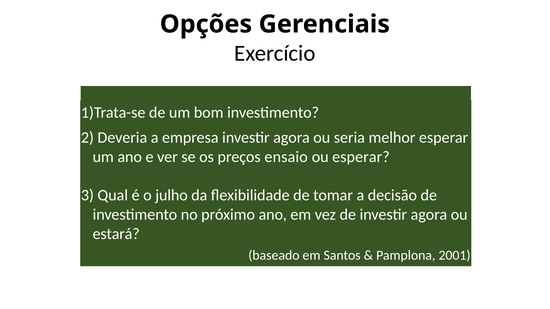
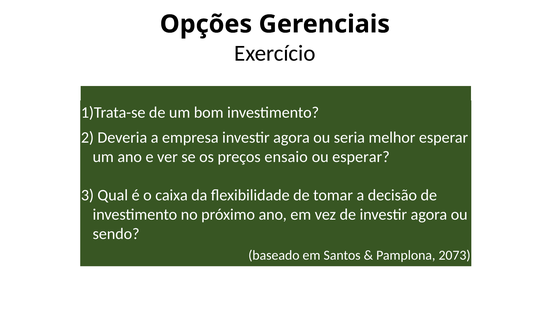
julho: julho -> caixa (171, 196)
estará: estará -> sendo (116, 234)
2001: 2001 -> 2073 (455, 256)
